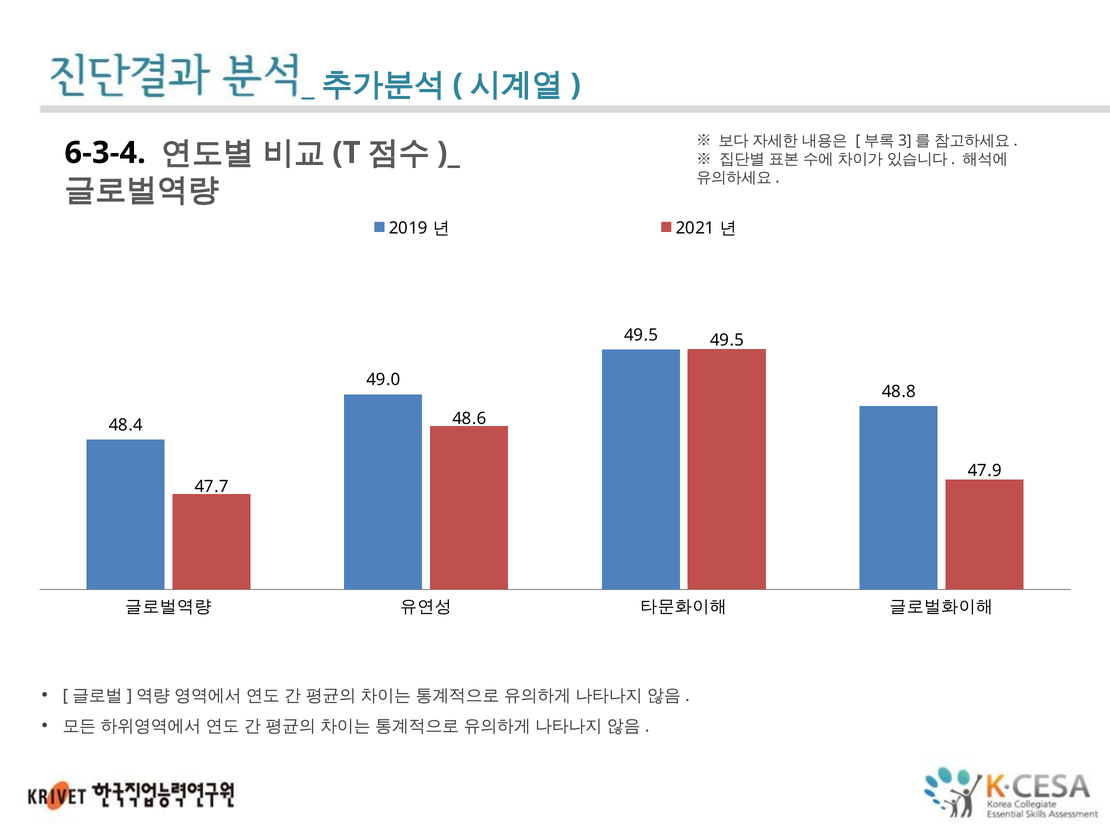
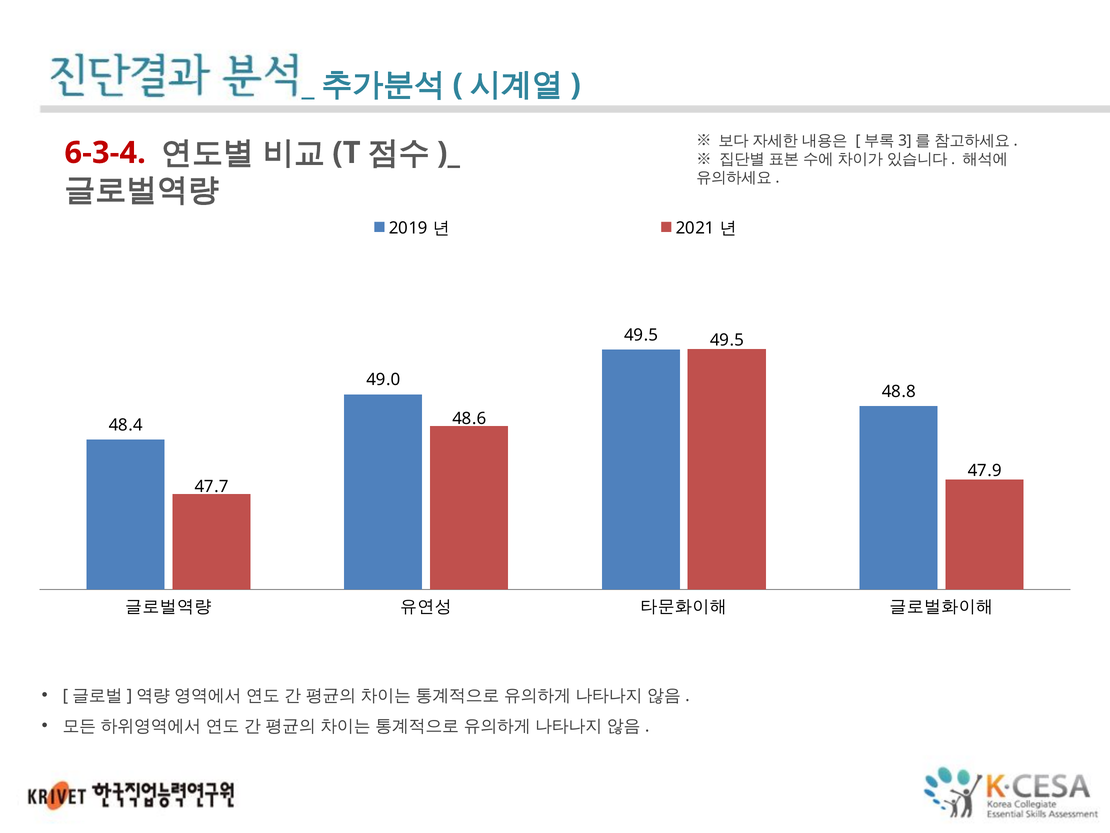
6-3-4 colour: black -> red (105, 153)
